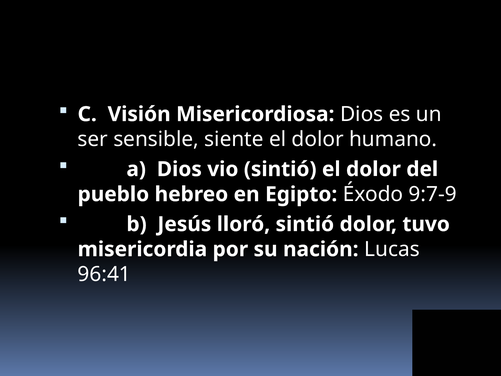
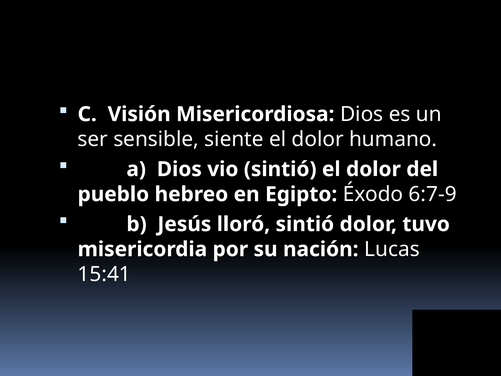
9:7-9: 9:7-9 -> 6:7-9 (433, 194)
96:41: 96:41 -> 15:41 (104, 274)
